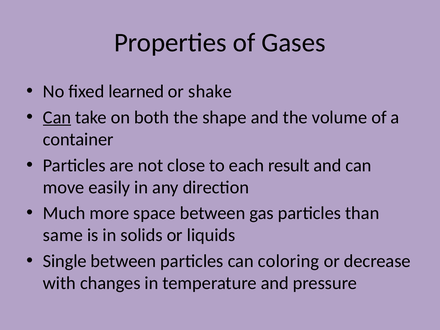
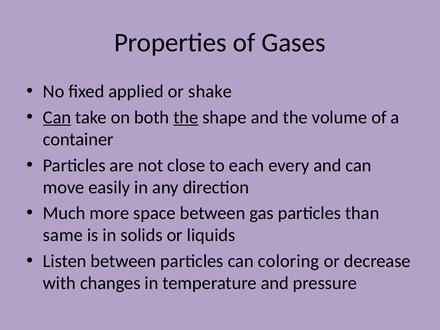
learned: learned -> applied (136, 91)
the underline: none -> present (186, 117)
result: result -> every (289, 165)
Single: Single -> Listen (65, 261)
